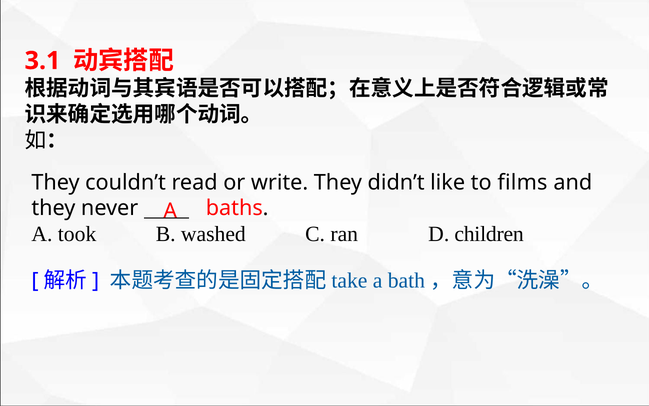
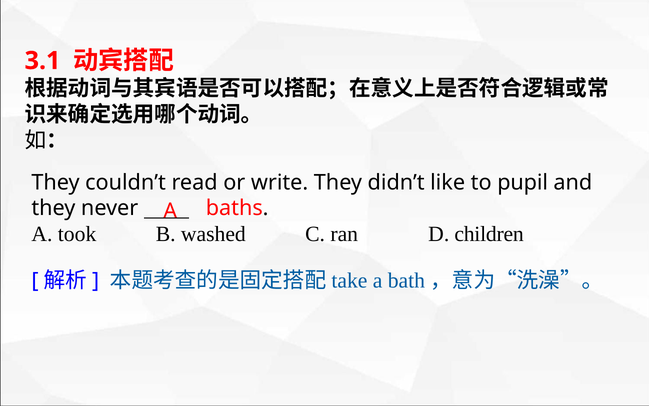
films: films -> pupil (523, 182)
